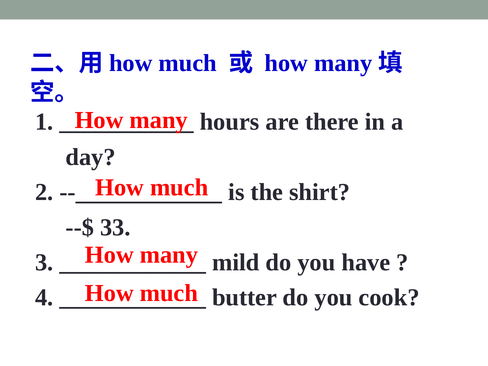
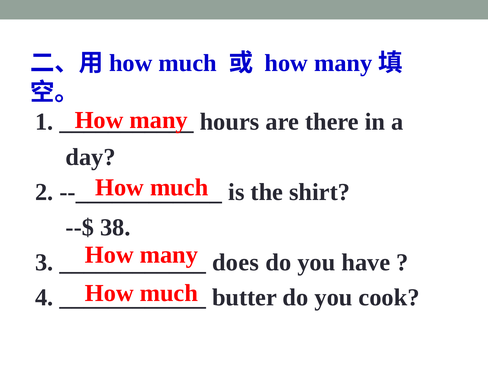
33: 33 -> 38 (115, 227)
mild: mild -> does (236, 262)
